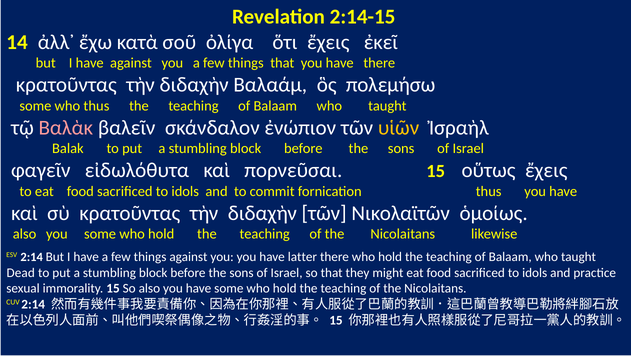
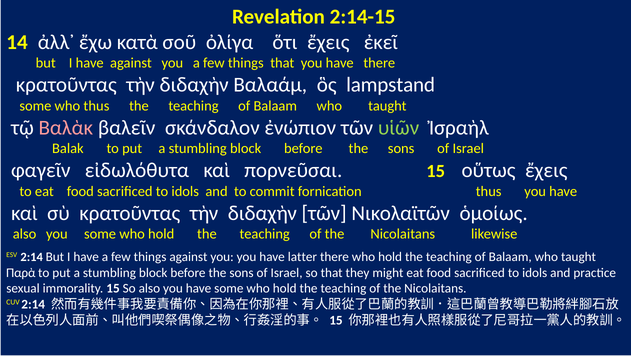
πολεμήσω: πολεμήσω -> lampstand (391, 85)
υἱῶν colour: yellow -> light green (399, 128)
Dead: Dead -> Παρὰ (21, 273)
